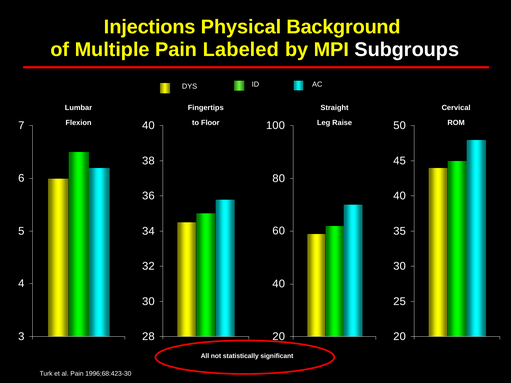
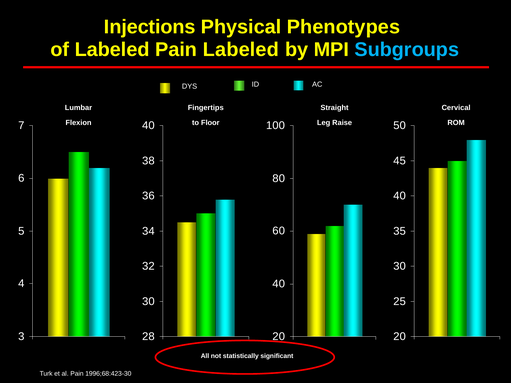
Background: Background -> Phenotypes (343, 27)
of Multiple: Multiple -> Labeled (112, 50)
Subgroups colour: white -> light blue (407, 50)
